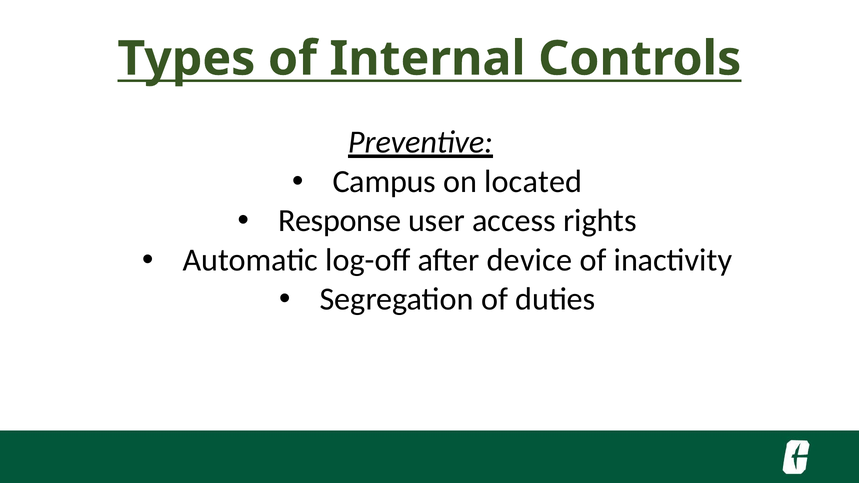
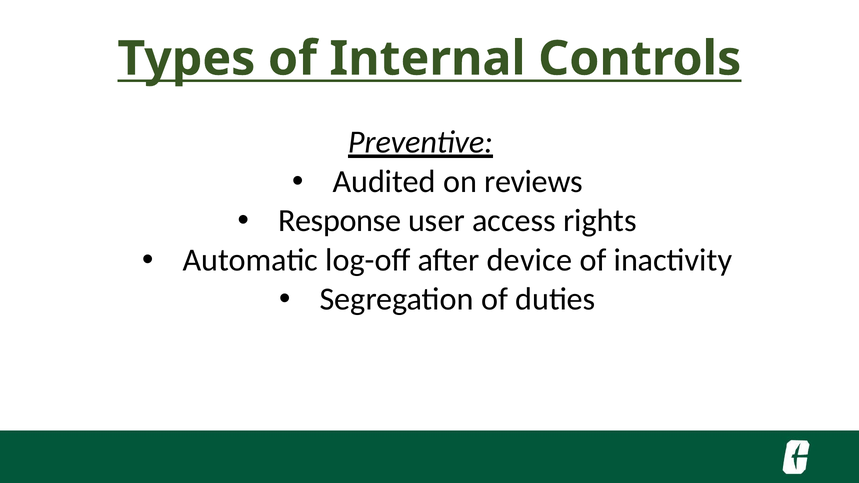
Campus: Campus -> Audited (384, 182)
located: located -> reviews (534, 182)
